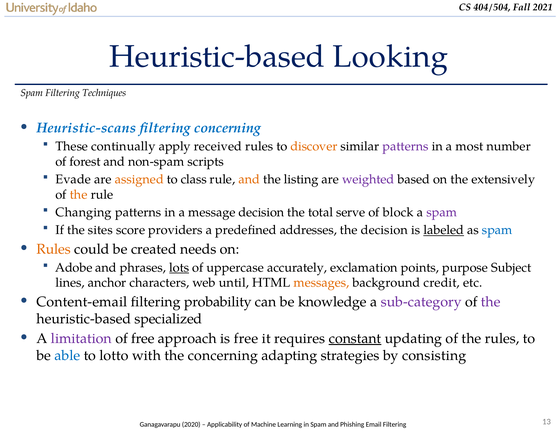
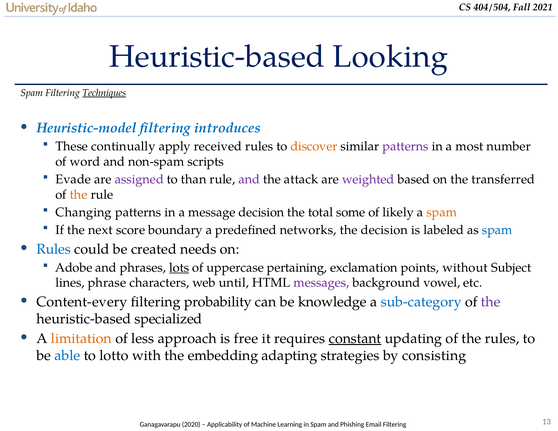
Techniques underline: none -> present (104, 93)
Heuristic-scans: Heuristic-scans -> Heuristic-model (86, 128)
filtering concerning: concerning -> introduces (227, 128)
forest: forest -> word (85, 162)
assigned colour: orange -> purple (139, 179)
class: class -> than (194, 179)
and colour: orange -> purple (249, 179)
listing: listing -> attack (301, 179)
extensively: extensively -> transferred (503, 179)
serve: serve -> some (351, 212)
block: block -> likely (398, 212)
spam colour: purple -> orange (442, 212)
sites: sites -> next (100, 230)
providers: providers -> boundary (175, 230)
addresses: addresses -> networks (308, 230)
labeled underline: present -> none (444, 230)
Rules colour: orange -> blue (54, 249)
accurately: accurately -> pertaining (297, 268)
purpose: purpose -> without (465, 268)
anchor: anchor -> phrase (107, 283)
messages colour: orange -> purple (321, 283)
credit: credit -> vowel (442, 283)
Content-email: Content-email -> Content-every (82, 302)
sub-category colour: purple -> blue (421, 302)
limitation colour: purple -> orange (81, 339)
of free: free -> less (143, 339)
the concerning: concerning -> embedding (223, 356)
